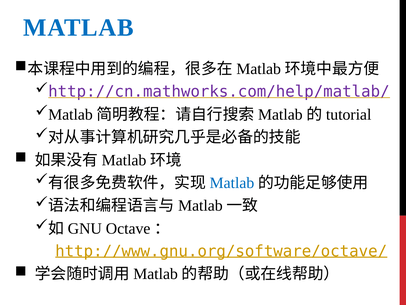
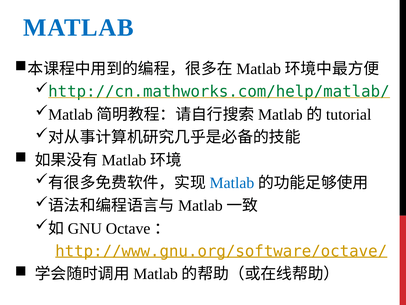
http://cn.mathworks.com/help/matlab/ colour: purple -> green (219, 92)
